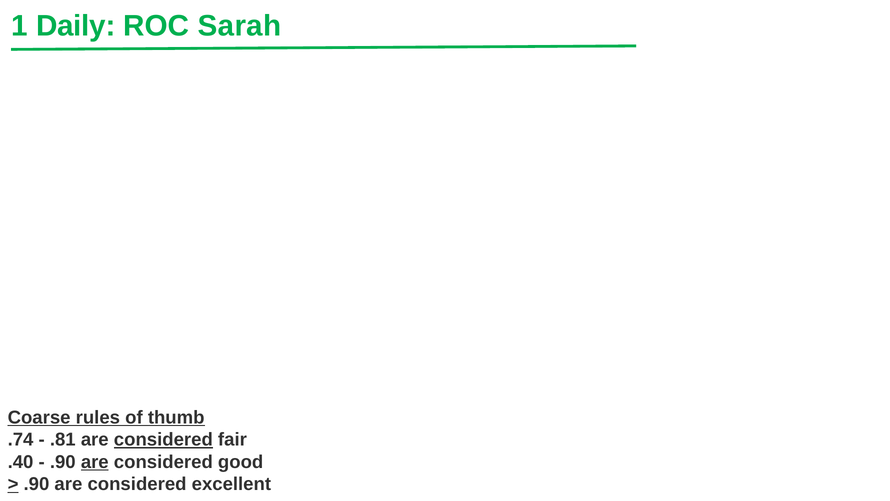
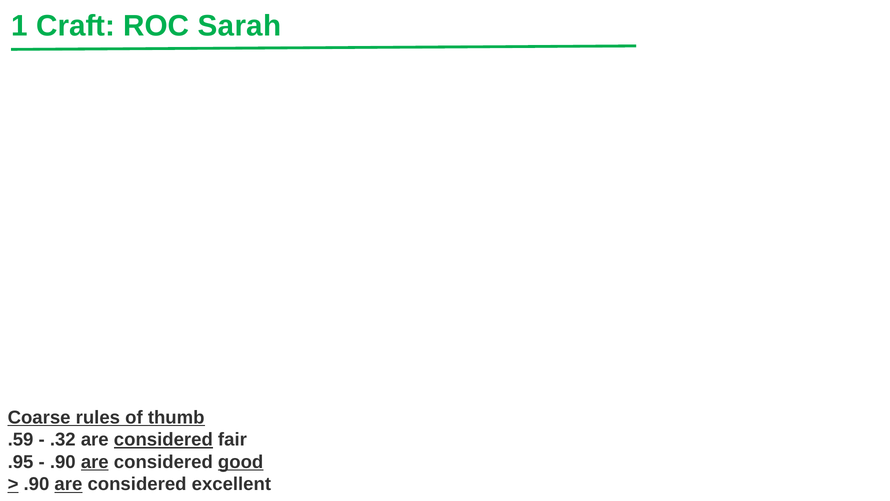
Daily: Daily -> Craft (76, 26)
.74: .74 -> .59 (21, 439)
.81: .81 -> .32 (63, 439)
.40: .40 -> .95 (21, 462)
good underline: none -> present (241, 462)
are underline: none -> present (68, 484)
